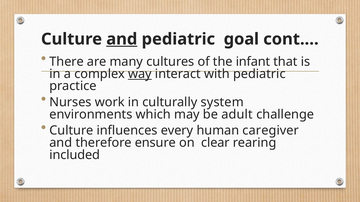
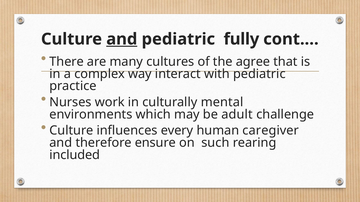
goal: goal -> fully (241, 39)
infant: infant -> agree (253, 62)
way underline: present -> none (140, 74)
system: system -> mental (222, 102)
clear: clear -> such (215, 143)
